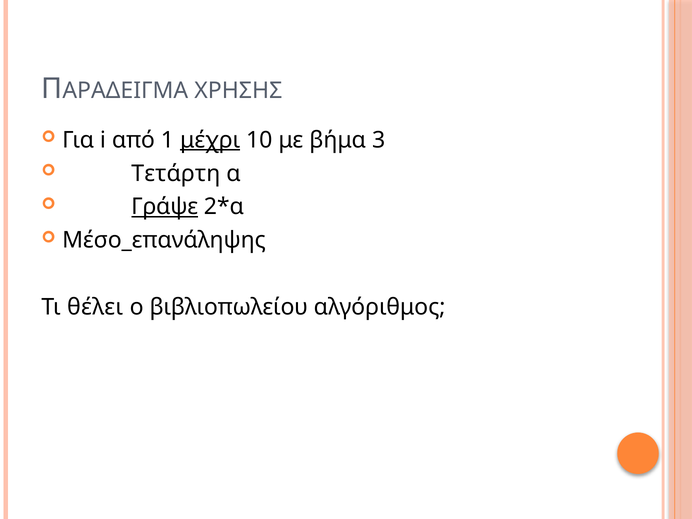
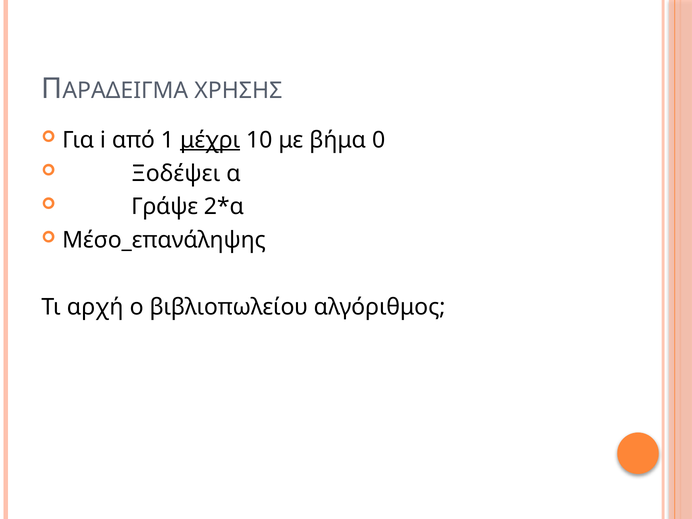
3: 3 -> 0 (379, 140)
Τετάρτη: Τετάρτη -> Ξοδέψει (176, 173)
Γράψε underline: present -> none (165, 207)
θέλει: θέλει -> αρχή (95, 307)
